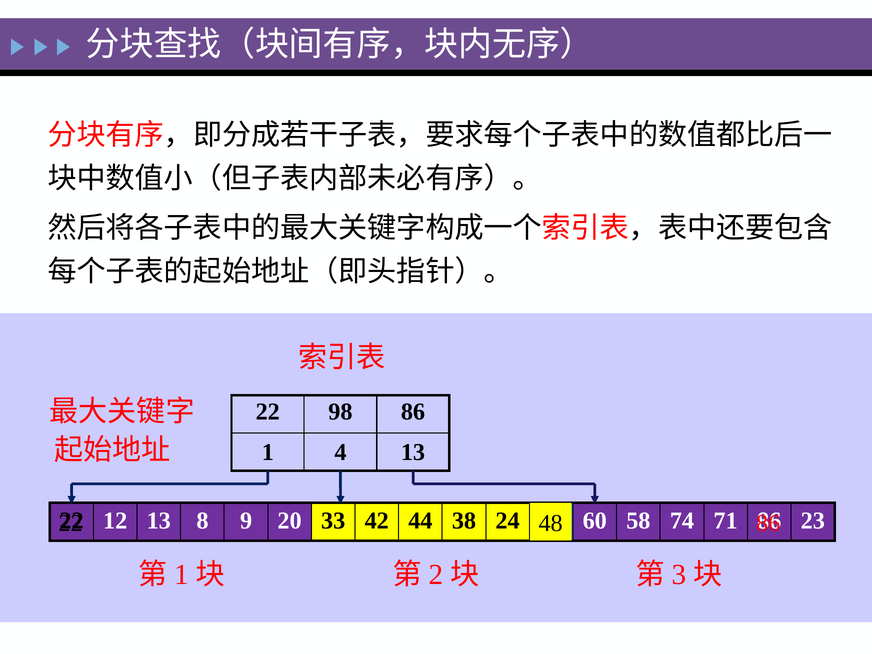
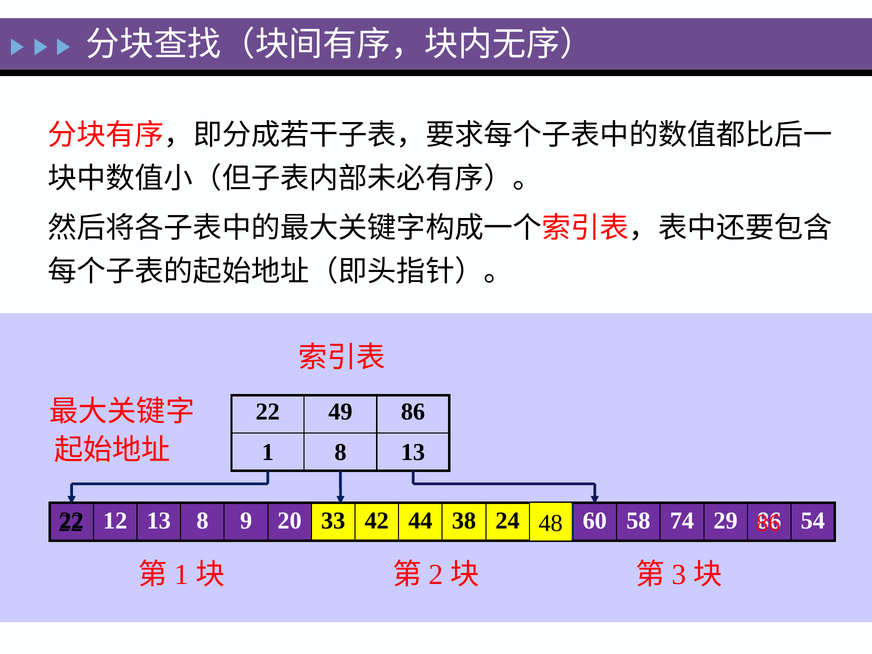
98: 98 -> 49 (340, 412)
1 4: 4 -> 8 (340, 452)
71: 71 -> 29 (726, 521)
23: 23 -> 54 (813, 521)
